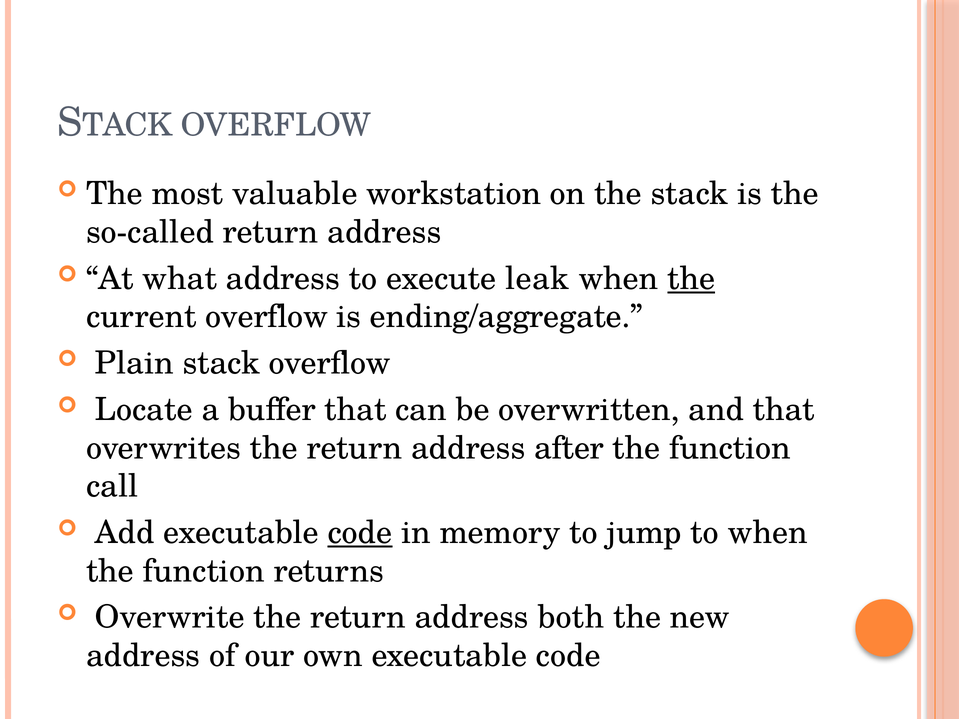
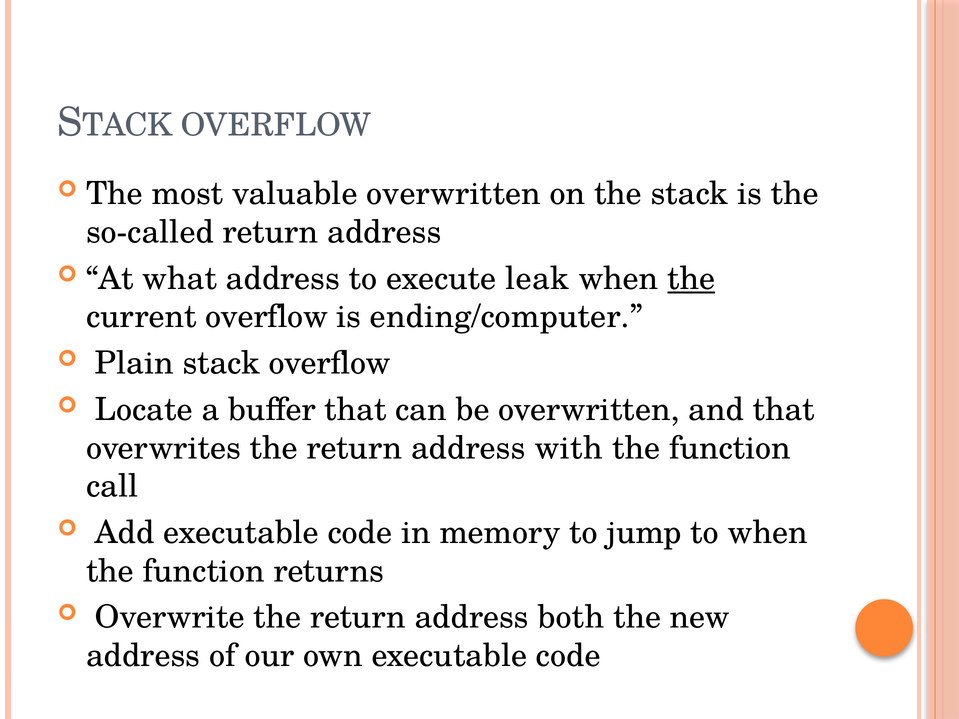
valuable workstation: workstation -> overwritten (454, 194)
ending/aggregate: ending/aggregate -> ending/computer (506, 317)
after: after -> with (569, 448)
code underline: present -> none (360, 533)
